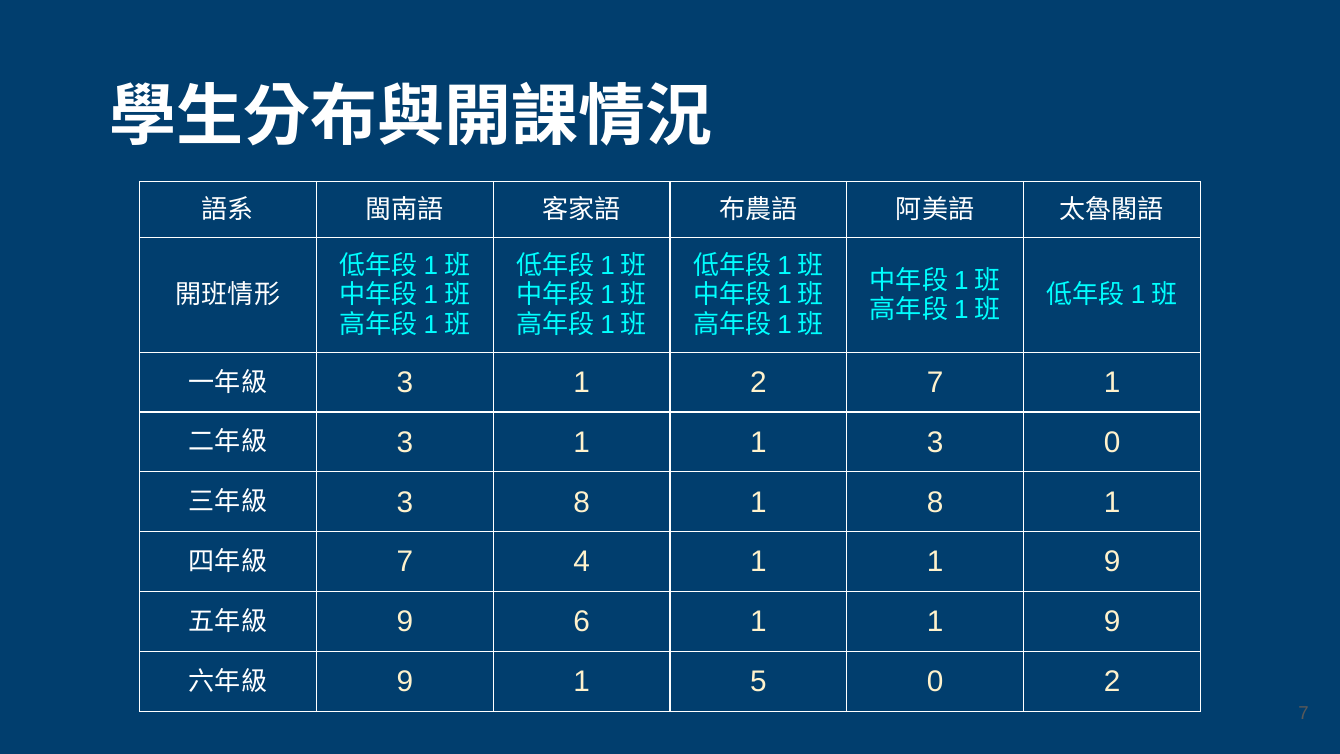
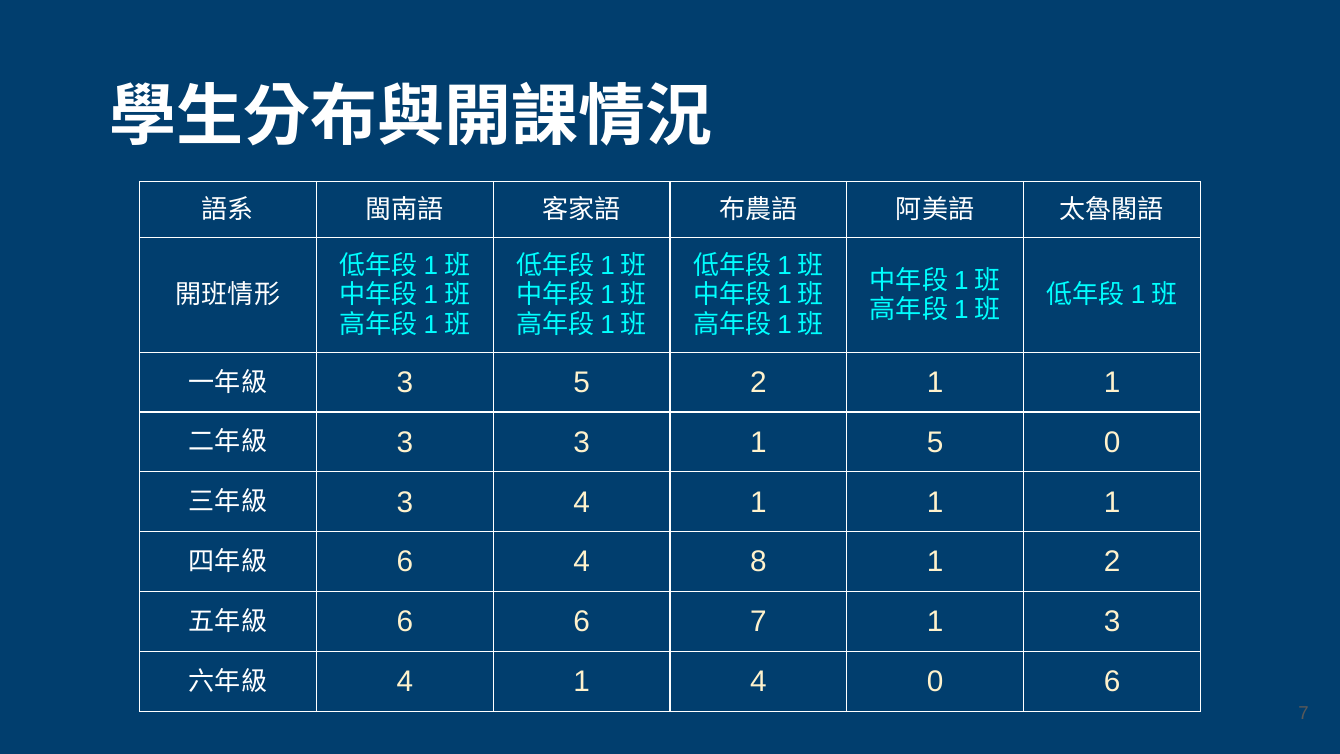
1: 1 -> 5 (582, 382)
2 7: 7 -> 1 (935, 382)
1: 1 -> 3 (582, 442)
1 3: 3 -> 5 (935, 442)
3 8: 8 -> 4 (582, 502)
8: 8 -> 1 (935, 502)
7: 7 -> 6 (405, 562)
4 1: 1 -> 8 (758, 562)
9: 9 -> 2 (1112, 562)
9: 9 -> 6 (405, 622)
6 1: 1 -> 7 (758, 622)
9: 9 -> 3 (1112, 622)
9: 9 -> 4 (405, 682)
1 5: 5 -> 4 (758, 682)
0 2: 2 -> 6 (1112, 682)
